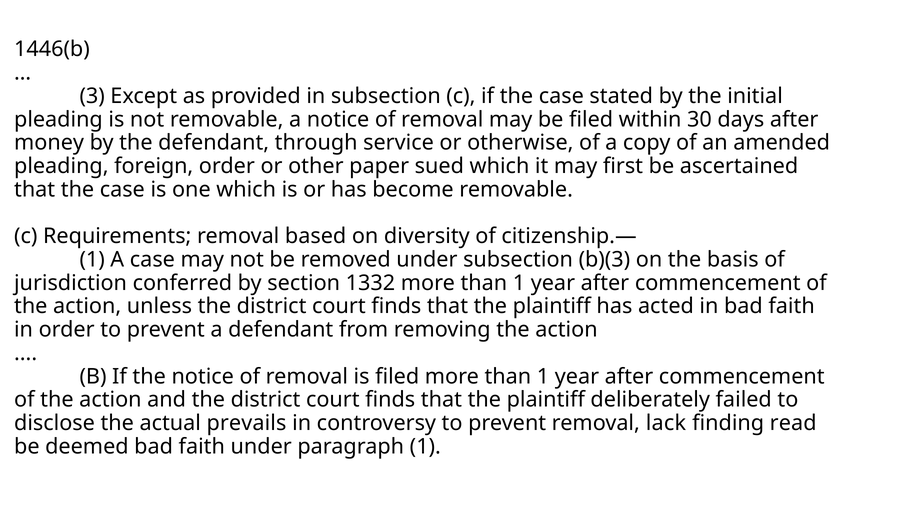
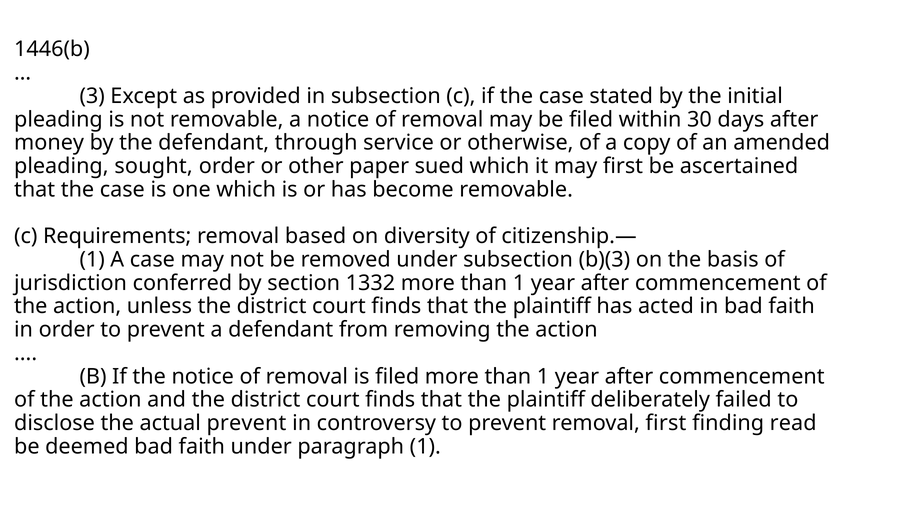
foreign: foreign -> sought (154, 166)
actual prevails: prevails -> prevent (246, 423)
removal lack: lack -> first (666, 423)
